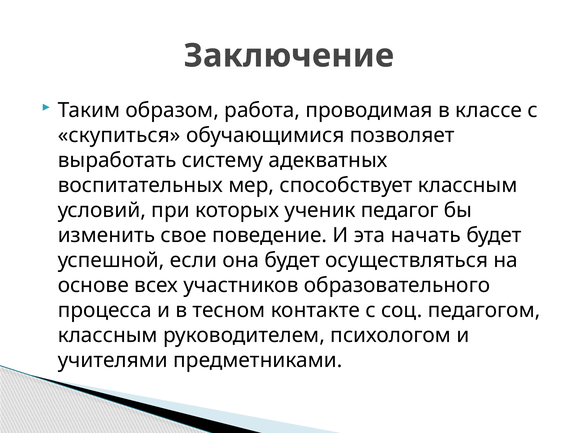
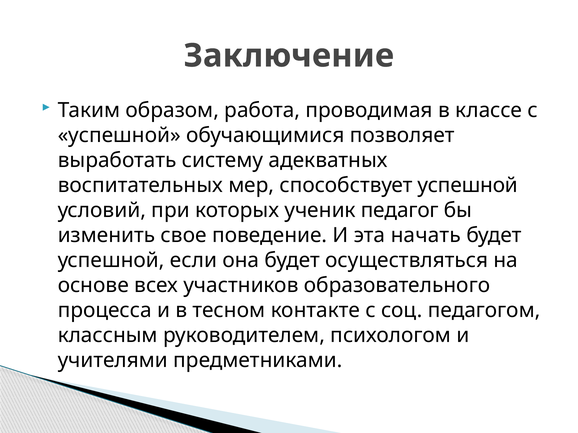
скупиться: скупиться -> успешной (119, 135)
способствует классным: классным -> успешной (468, 186)
